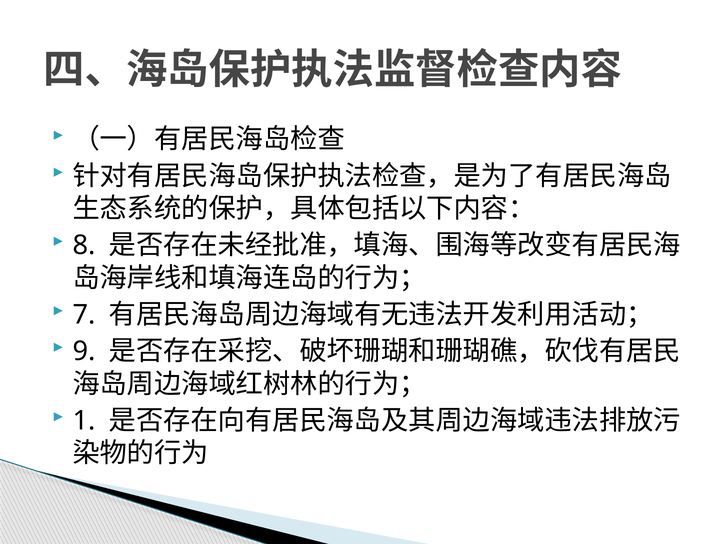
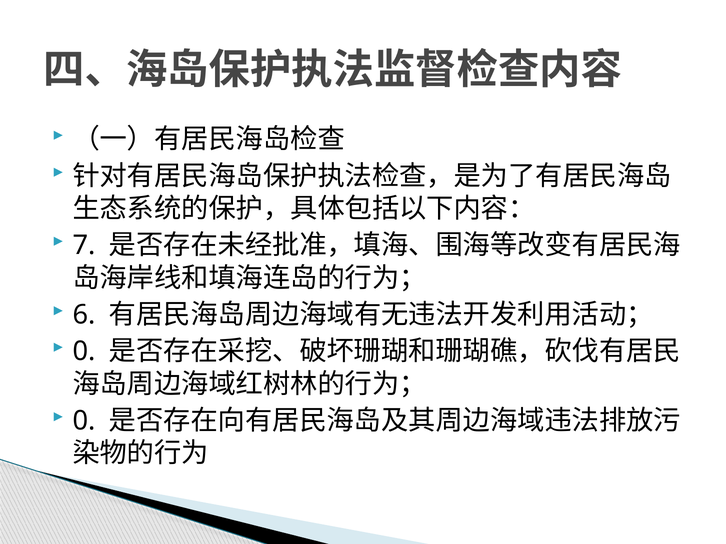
8: 8 -> 7 (84, 246)
7: 7 -> 6 (84, 315)
9: 9 -> 0 (84, 352)
1: 1 -> 0 (84, 421)
